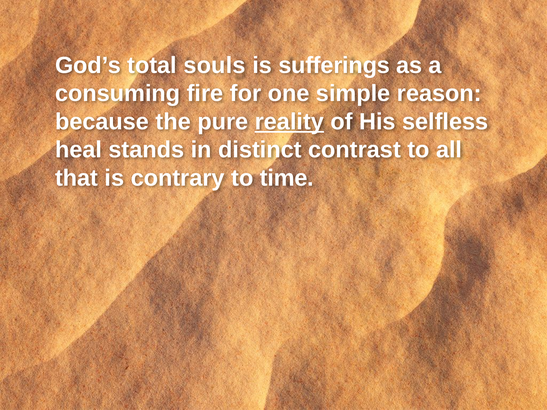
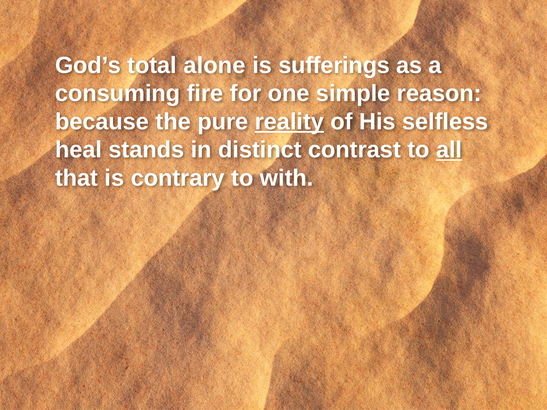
souls: souls -> alone (215, 65)
all underline: none -> present (449, 150)
time: time -> with (287, 178)
